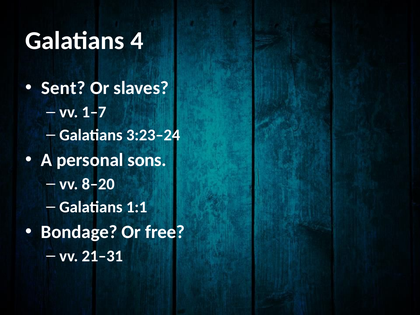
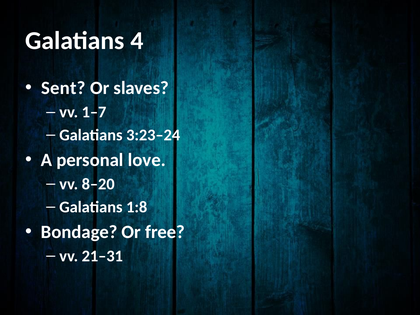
sons: sons -> love (147, 160)
1:1: 1:1 -> 1:8 (137, 207)
